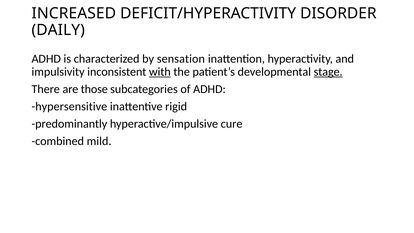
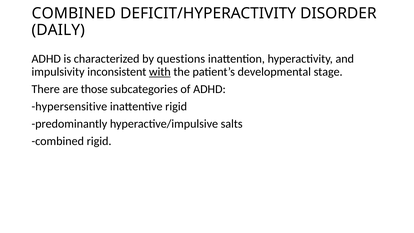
INCREASED: INCREASED -> COMBINED (74, 13)
sensation: sensation -> questions (181, 59)
stage underline: present -> none (328, 72)
cure: cure -> salts (232, 124)
combined mild: mild -> rigid (99, 141)
